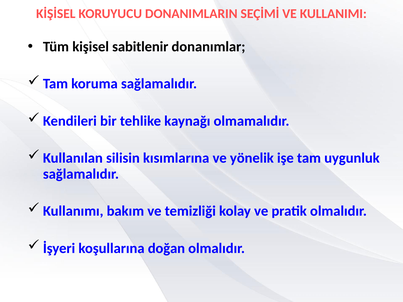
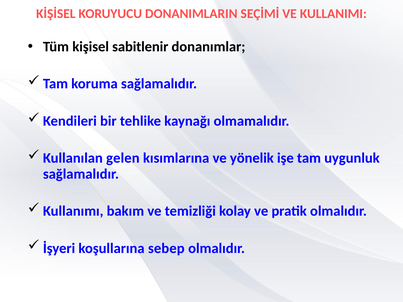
silisin: silisin -> gelen (123, 158)
doğan: doğan -> sebep (166, 248)
